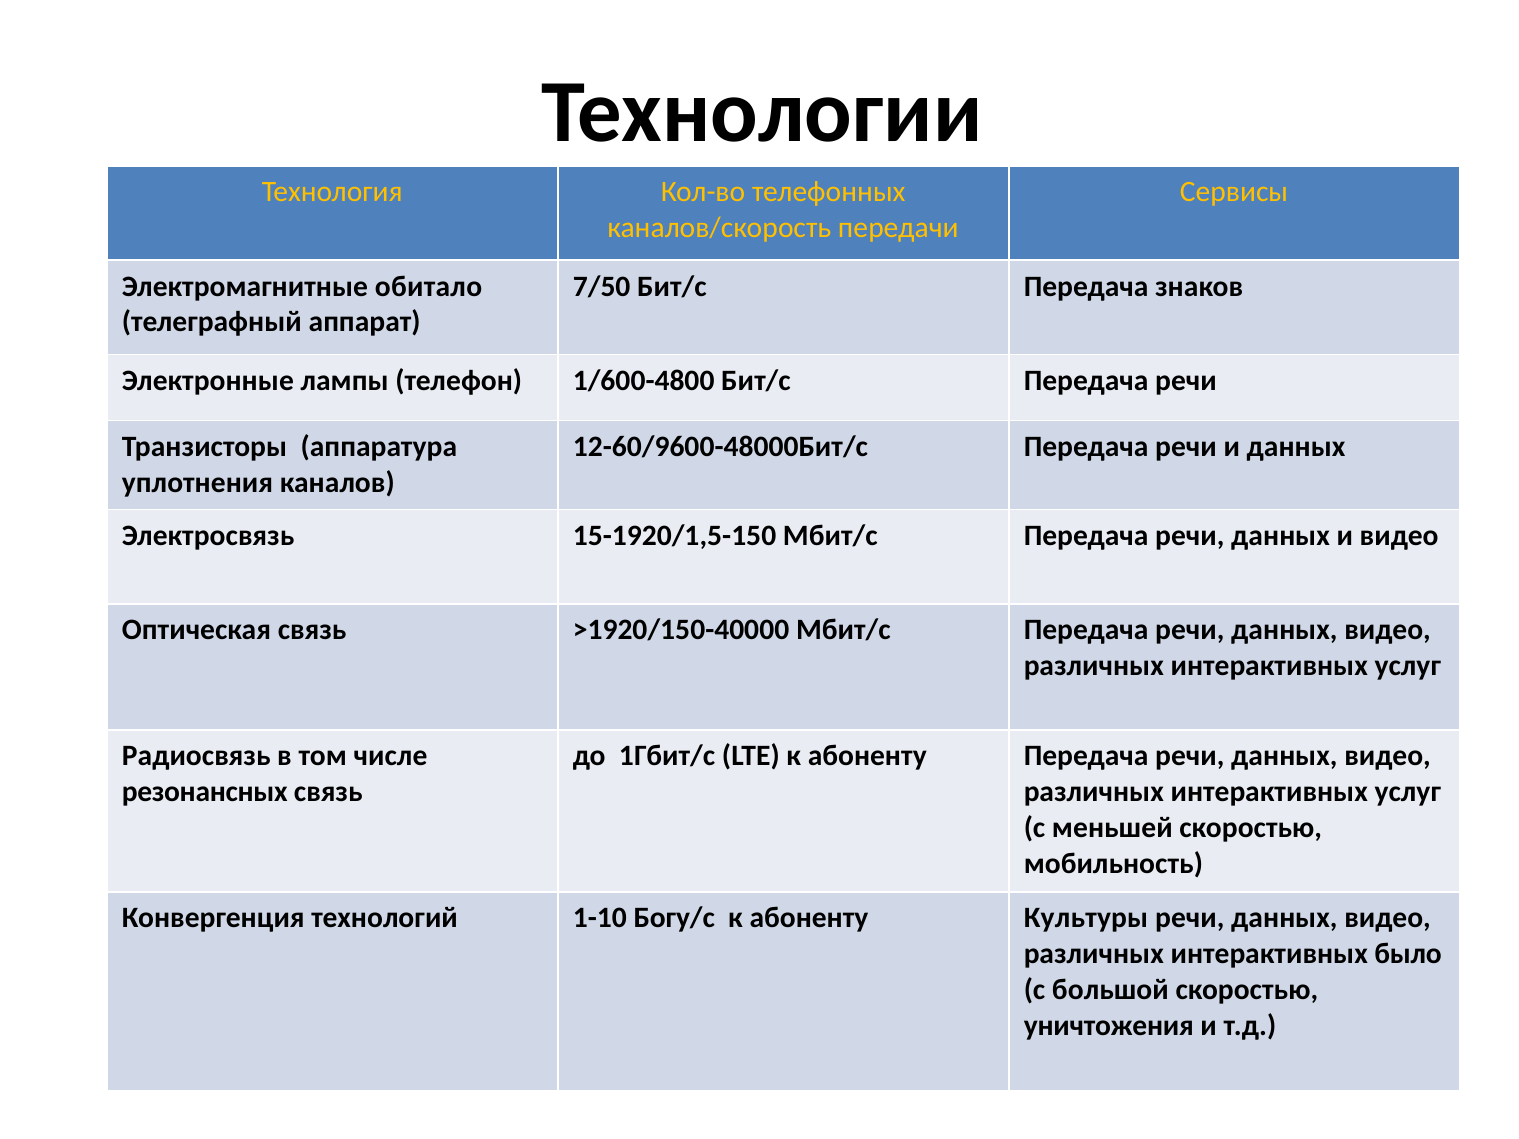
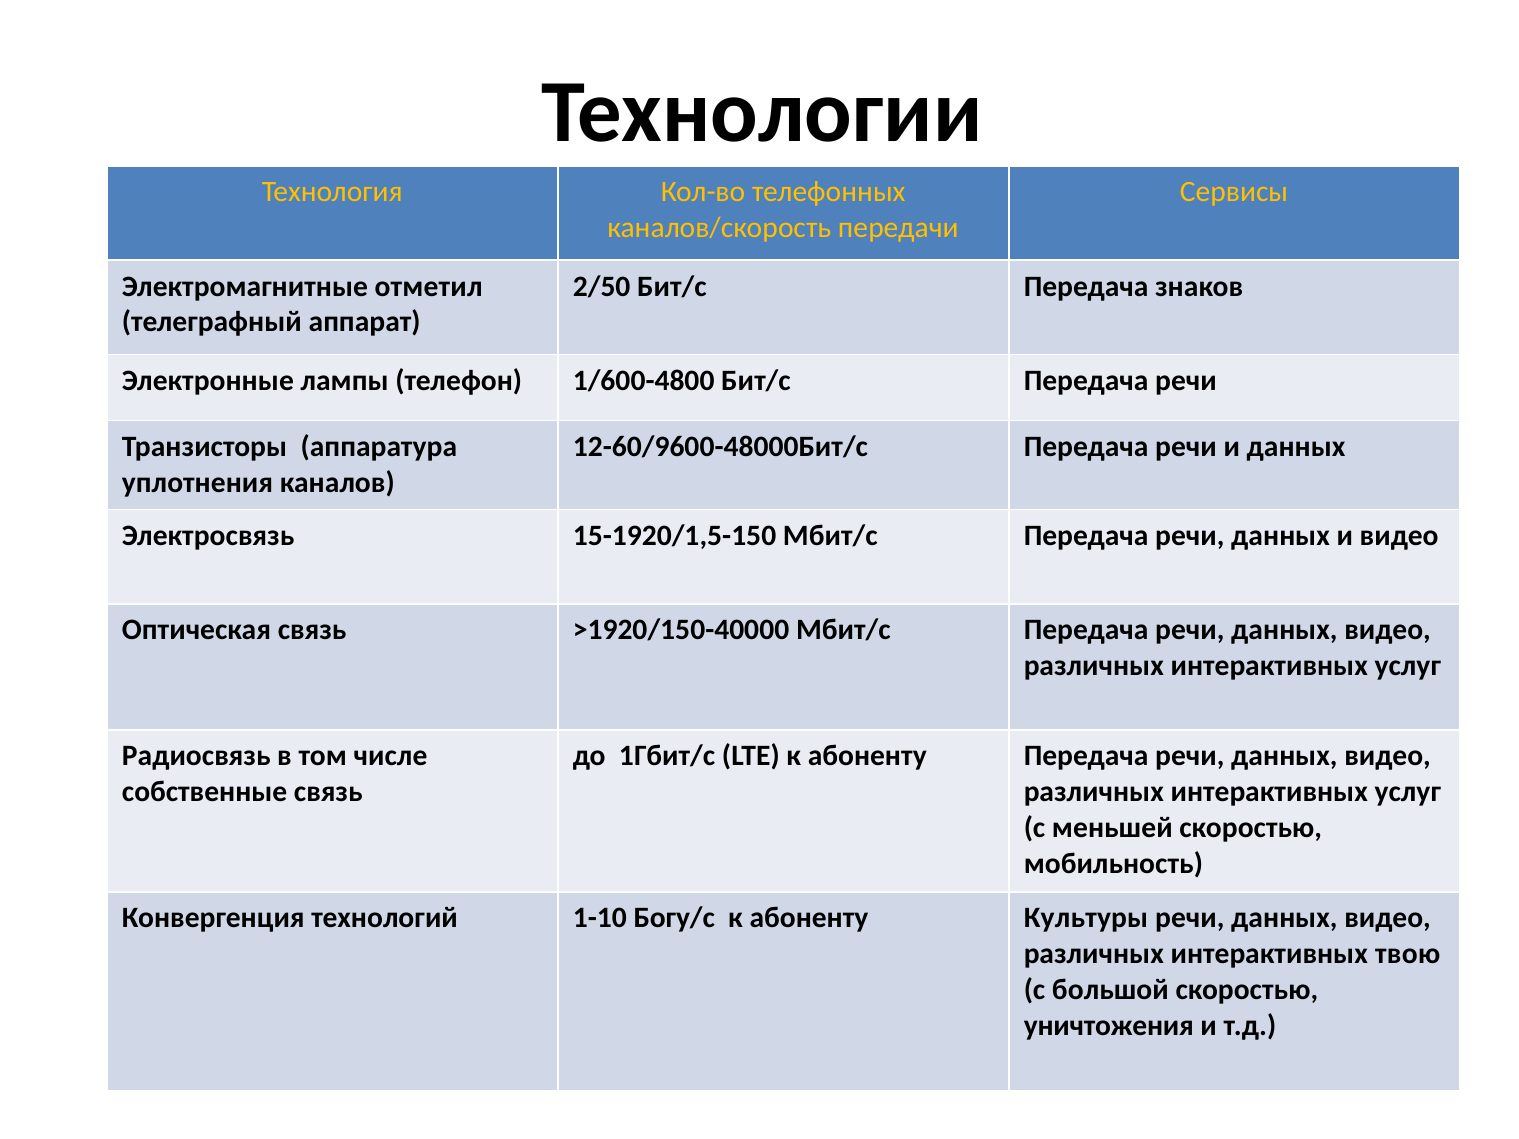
обитало: обитало -> отметил (429, 286)
7/50: 7/50 -> 2/50 (602, 286)
резонансных: резонансных -> собственные (205, 792)
было: было -> твою (1408, 954)
